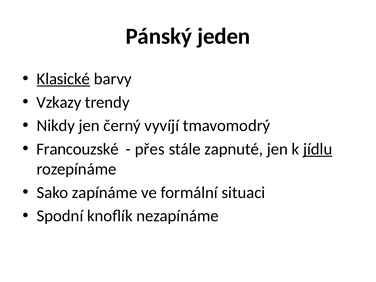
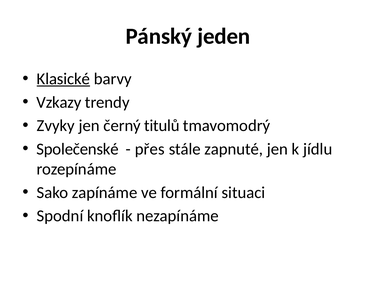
Nikdy: Nikdy -> Zvyky (56, 126)
vyvíjí: vyvíjí -> titulů (162, 126)
Francouzské: Francouzské -> Společenské (78, 149)
jídlu underline: present -> none (318, 149)
